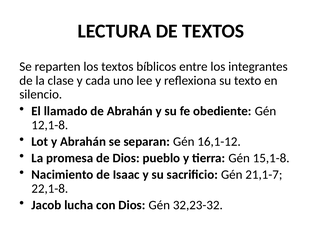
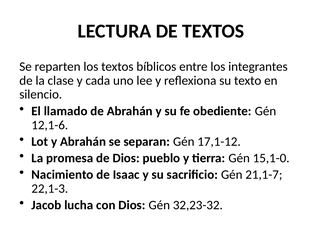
12,1-8: 12,1-8 -> 12,1-6 (50, 125)
16,1-12: 16,1-12 -> 17,1-12 (219, 142)
15,1-8: 15,1-8 -> 15,1-0 (271, 158)
22,1-8: 22,1-8 -> 22,1-3 (50, 189)
